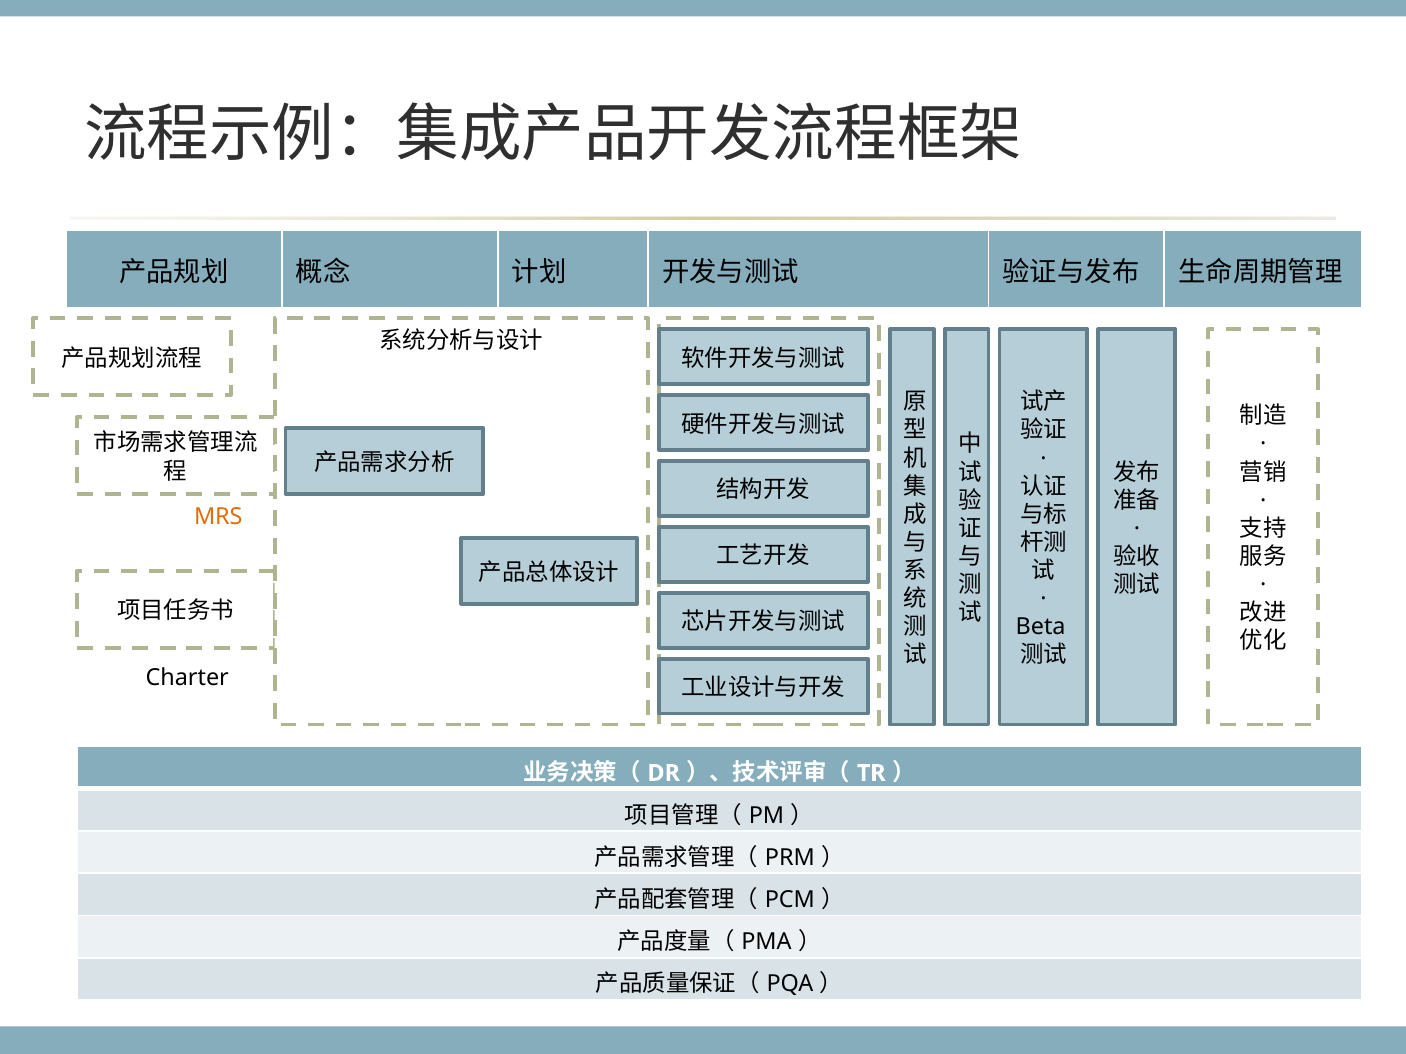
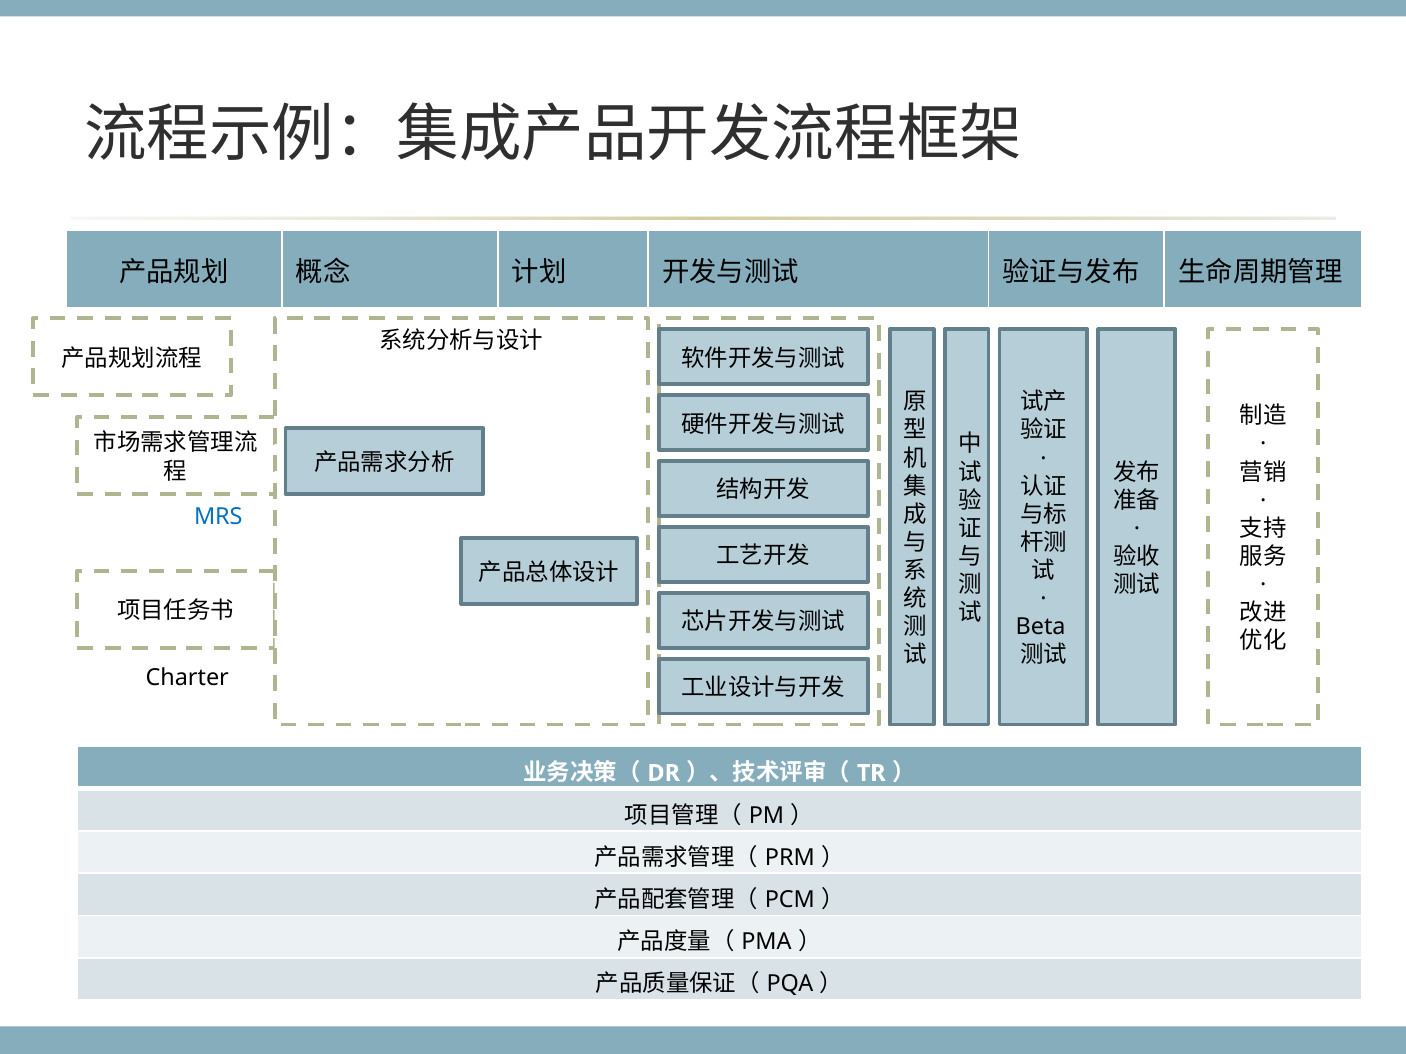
MRS colour: orange -> blue (218, 517)
